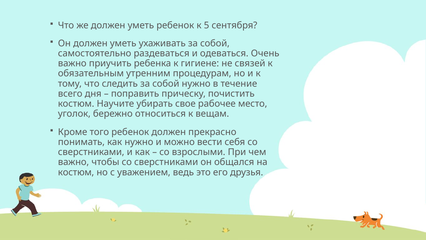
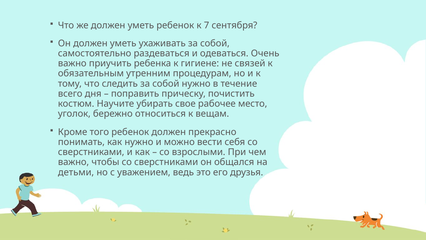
5: 5 -> 7 (207, 25)
костюм: костюм -> детьми (76, 172)
